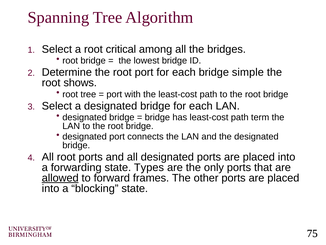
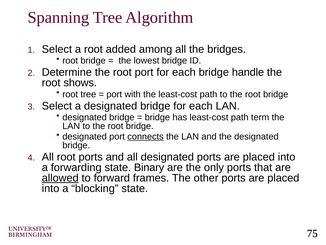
critical: critical -> added (121, 49)
simple: simple -> handle (248, 72)
connects underline: none -> present (146, 136)
Types: Types -> Binary (149, 167)
